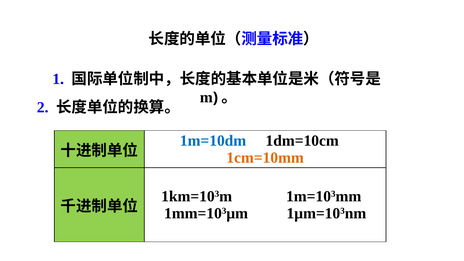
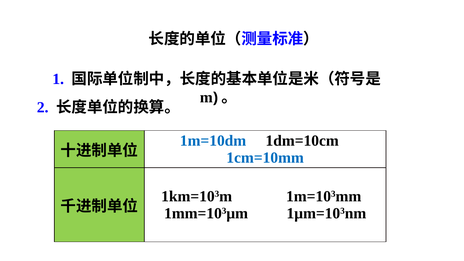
1cm=10mm colour: orange -> blue (265, 158)
